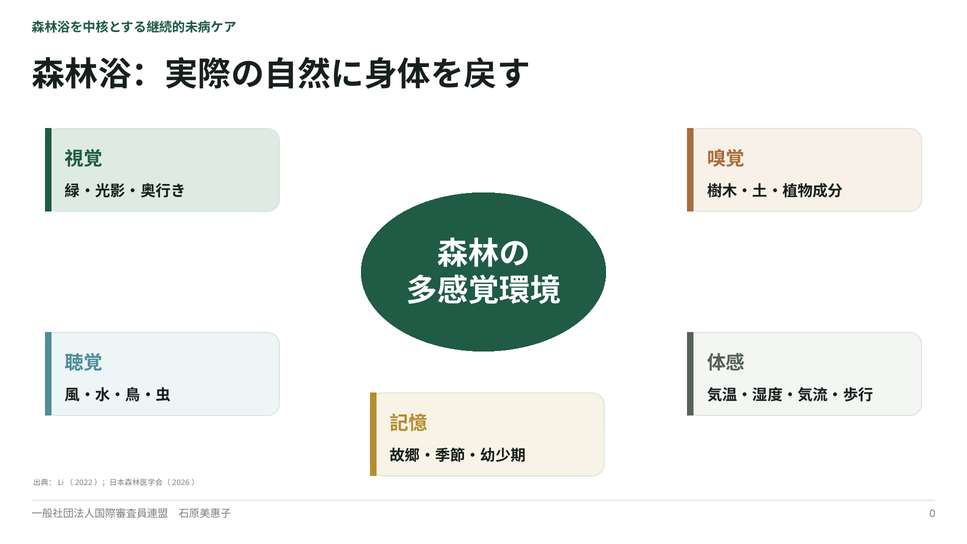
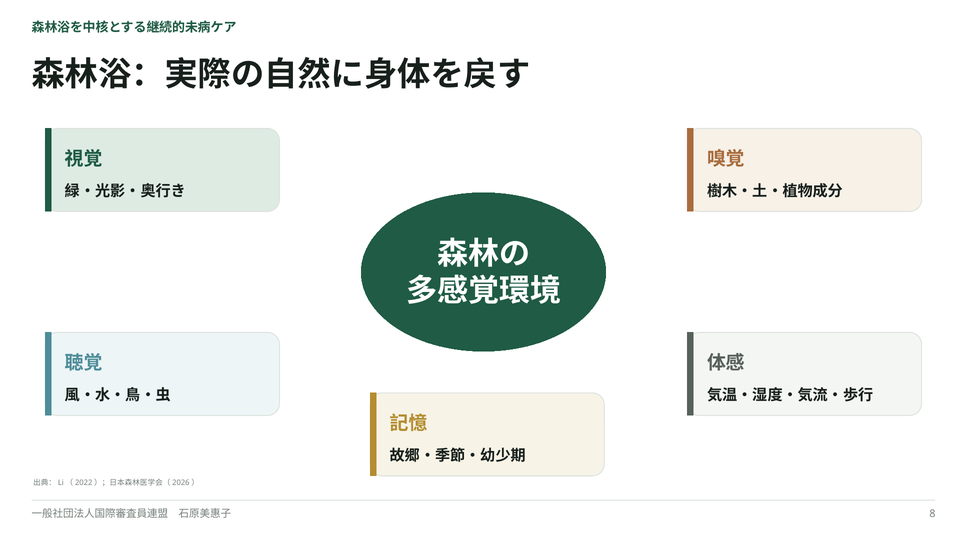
0: 0 -> 8 (932, 514)
